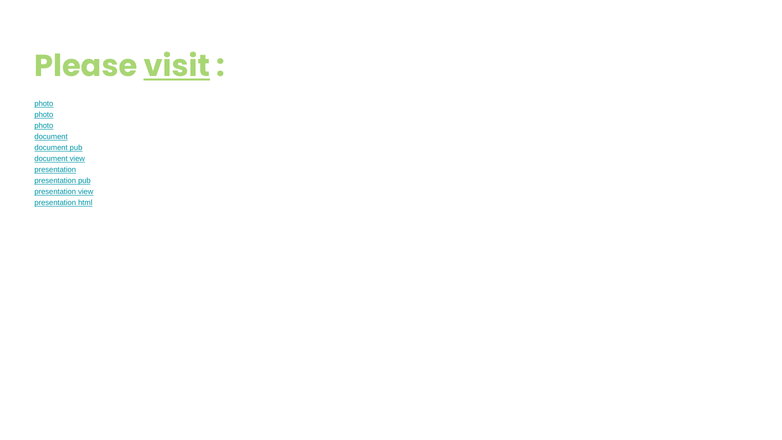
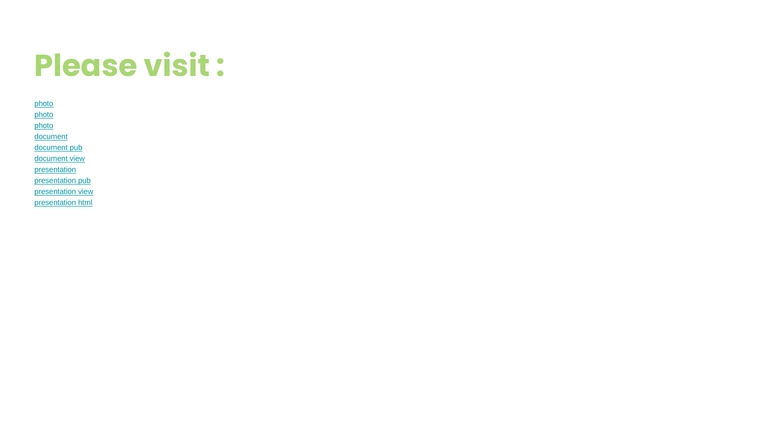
visit underline: present -> none (177, 66)
